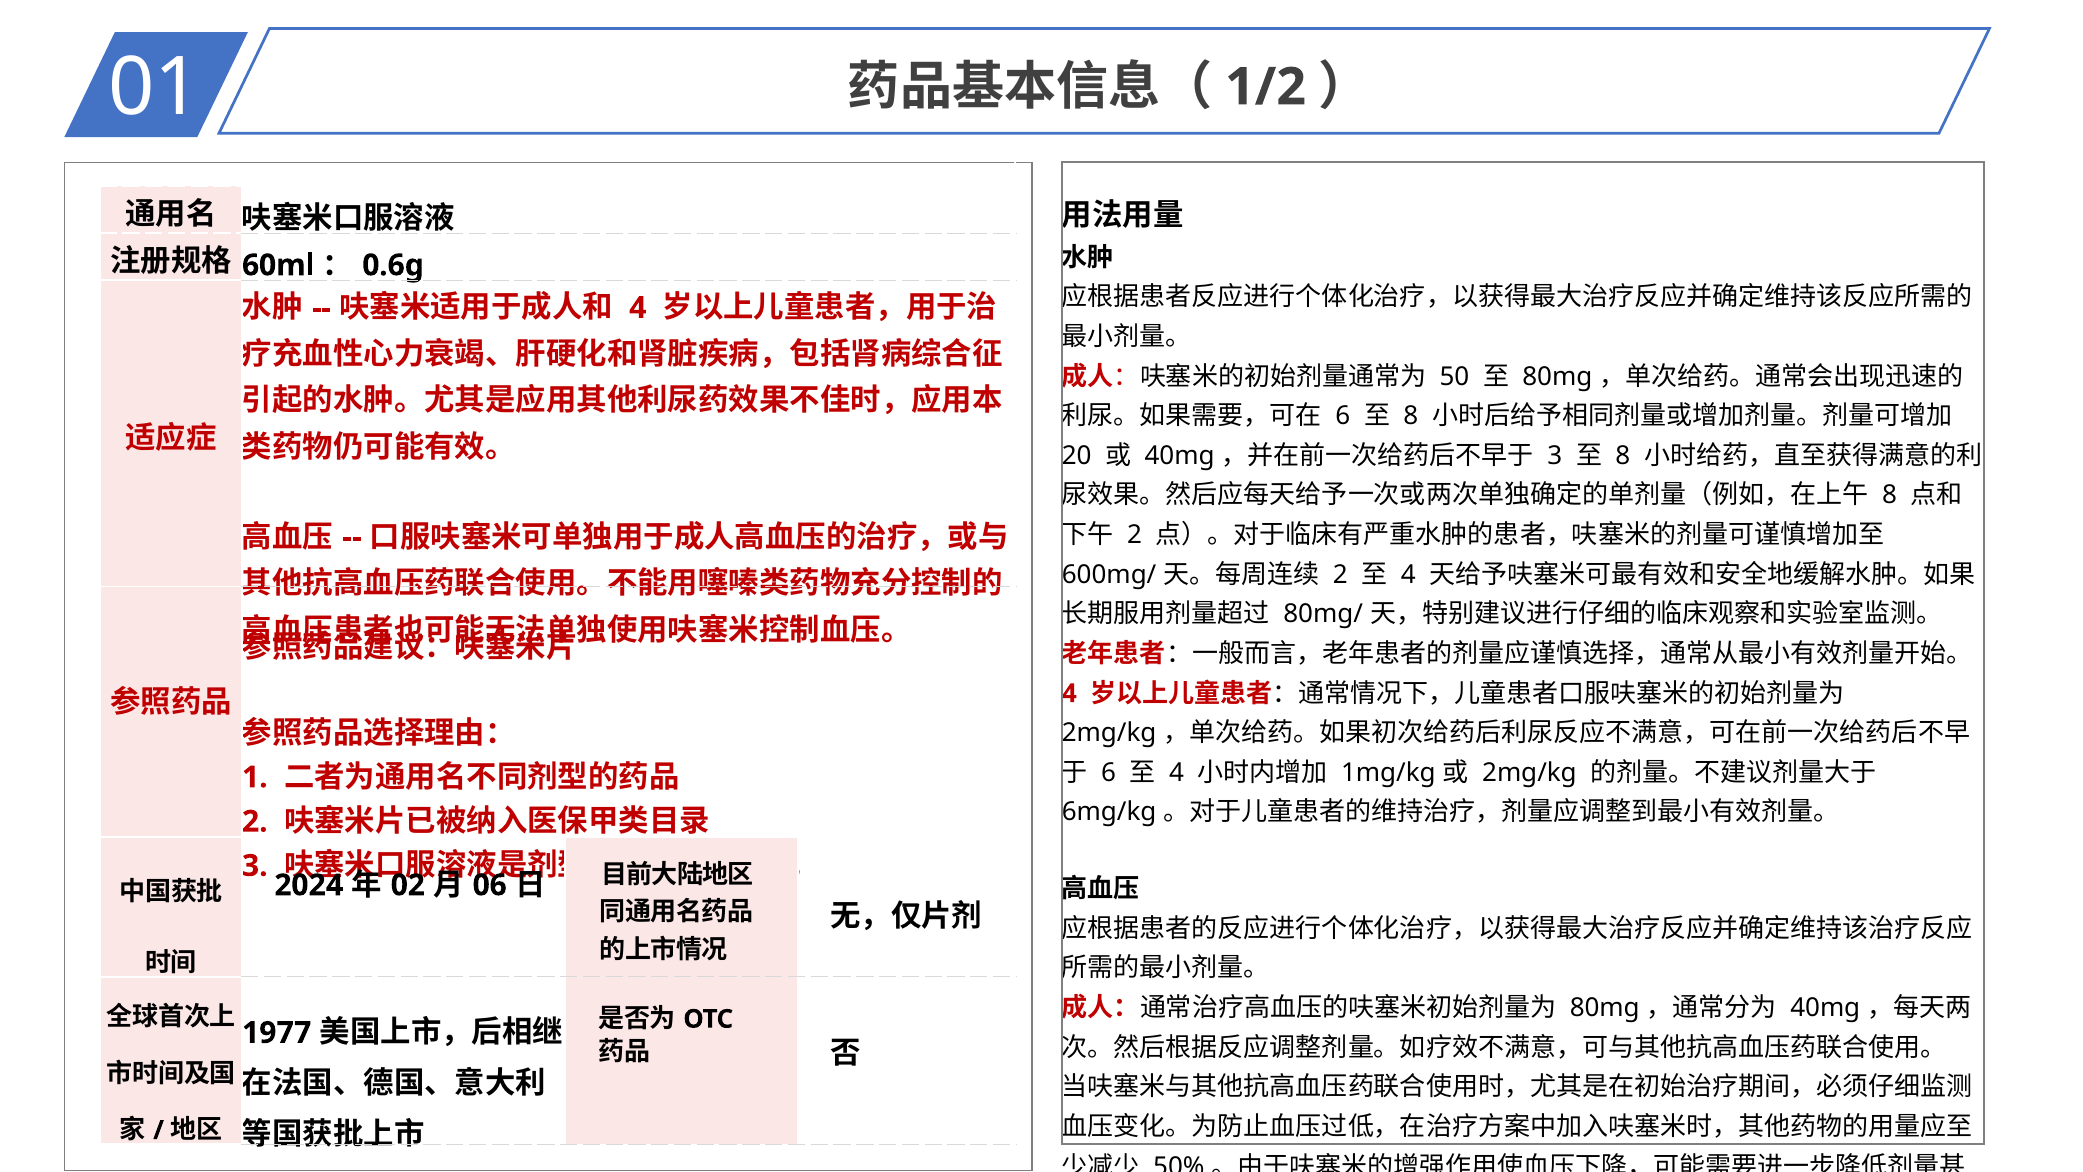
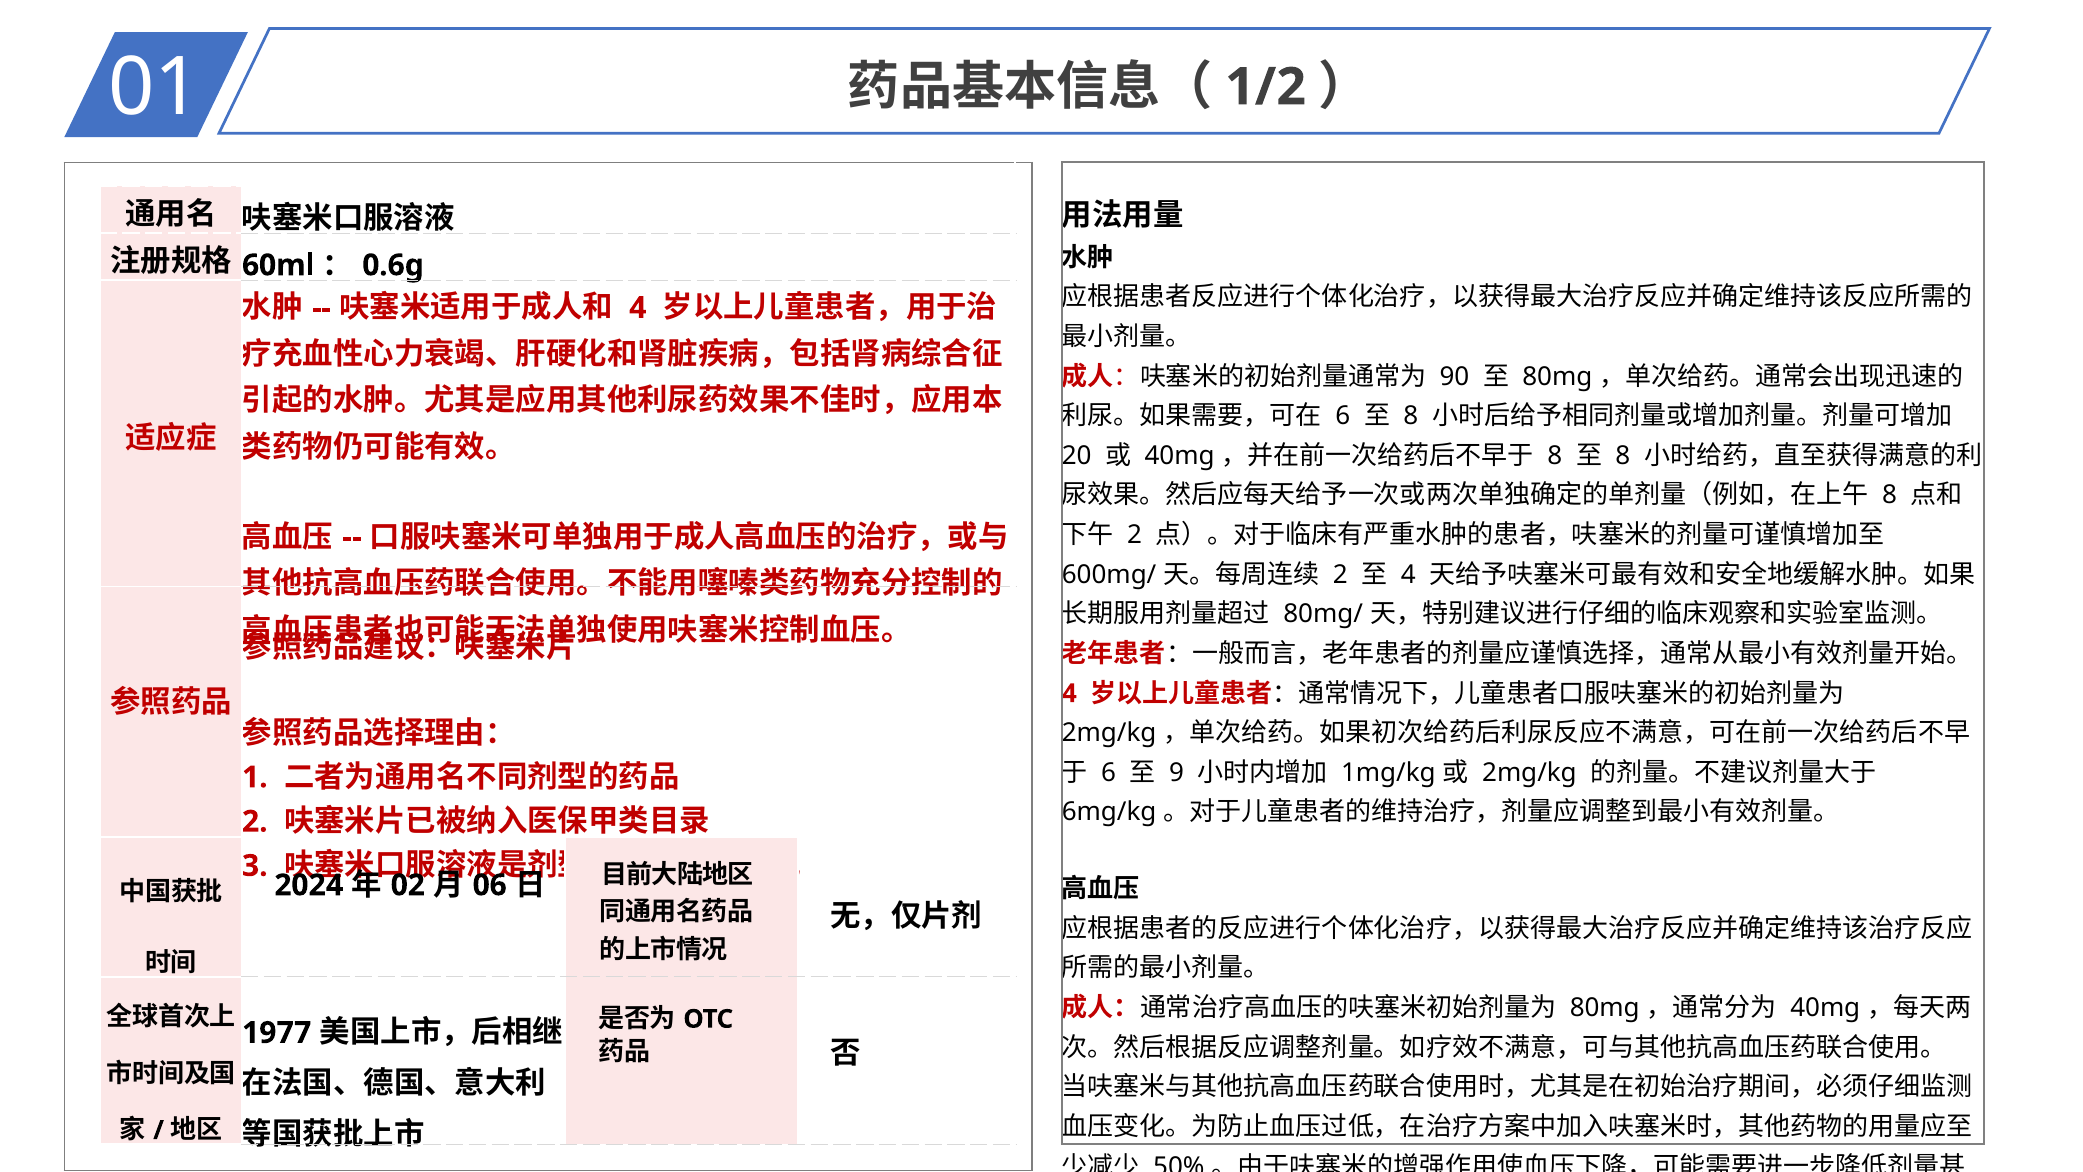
50: 50 -> 90 (1455, 376)
3: 3 -> 8 (1555, 456)
4: 4 -> 9 (1176, 772)
